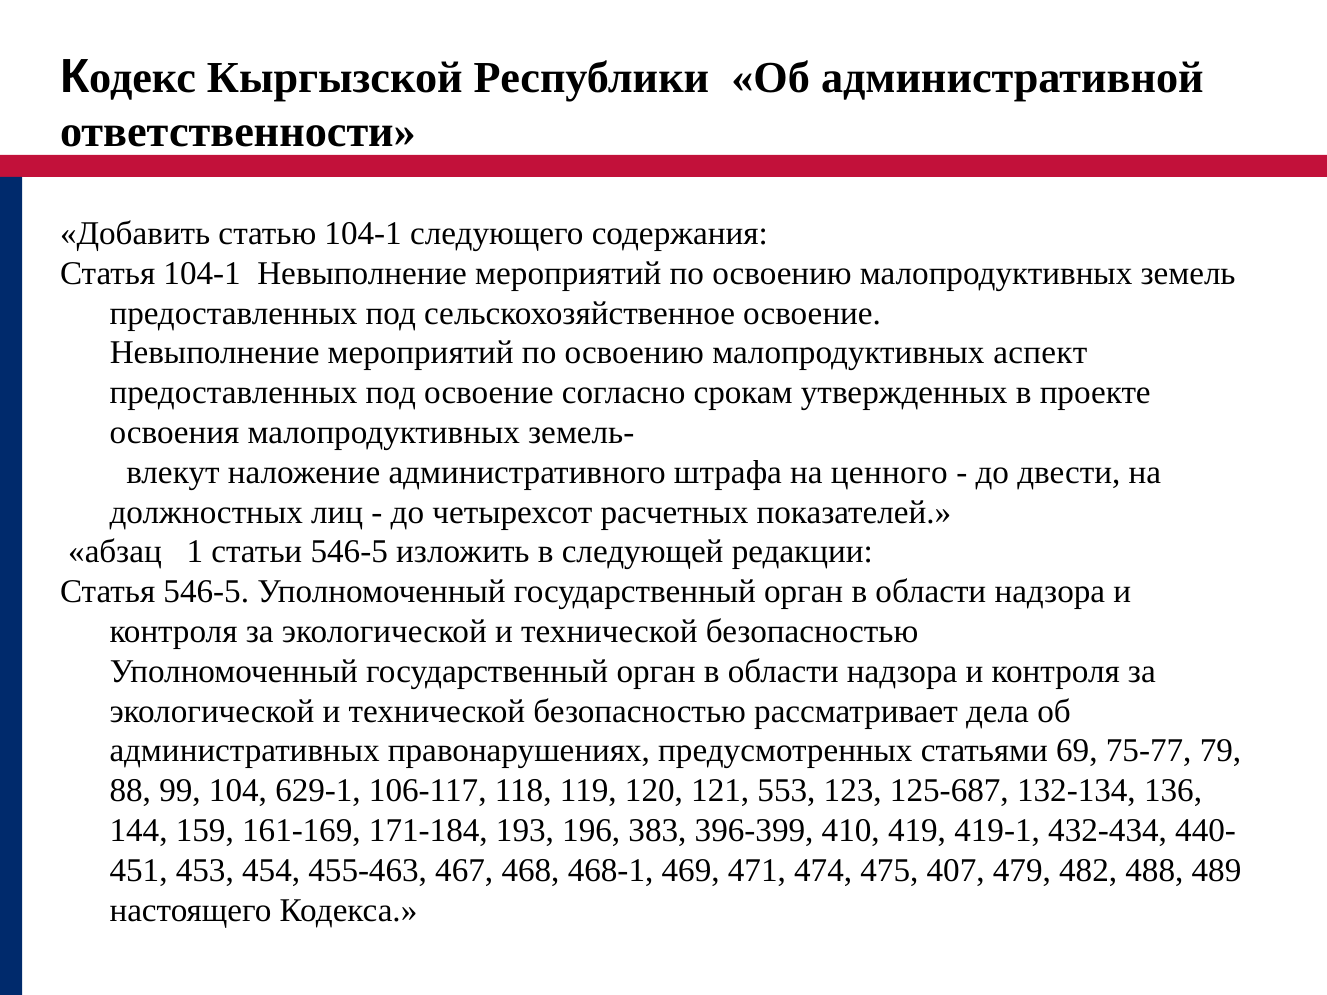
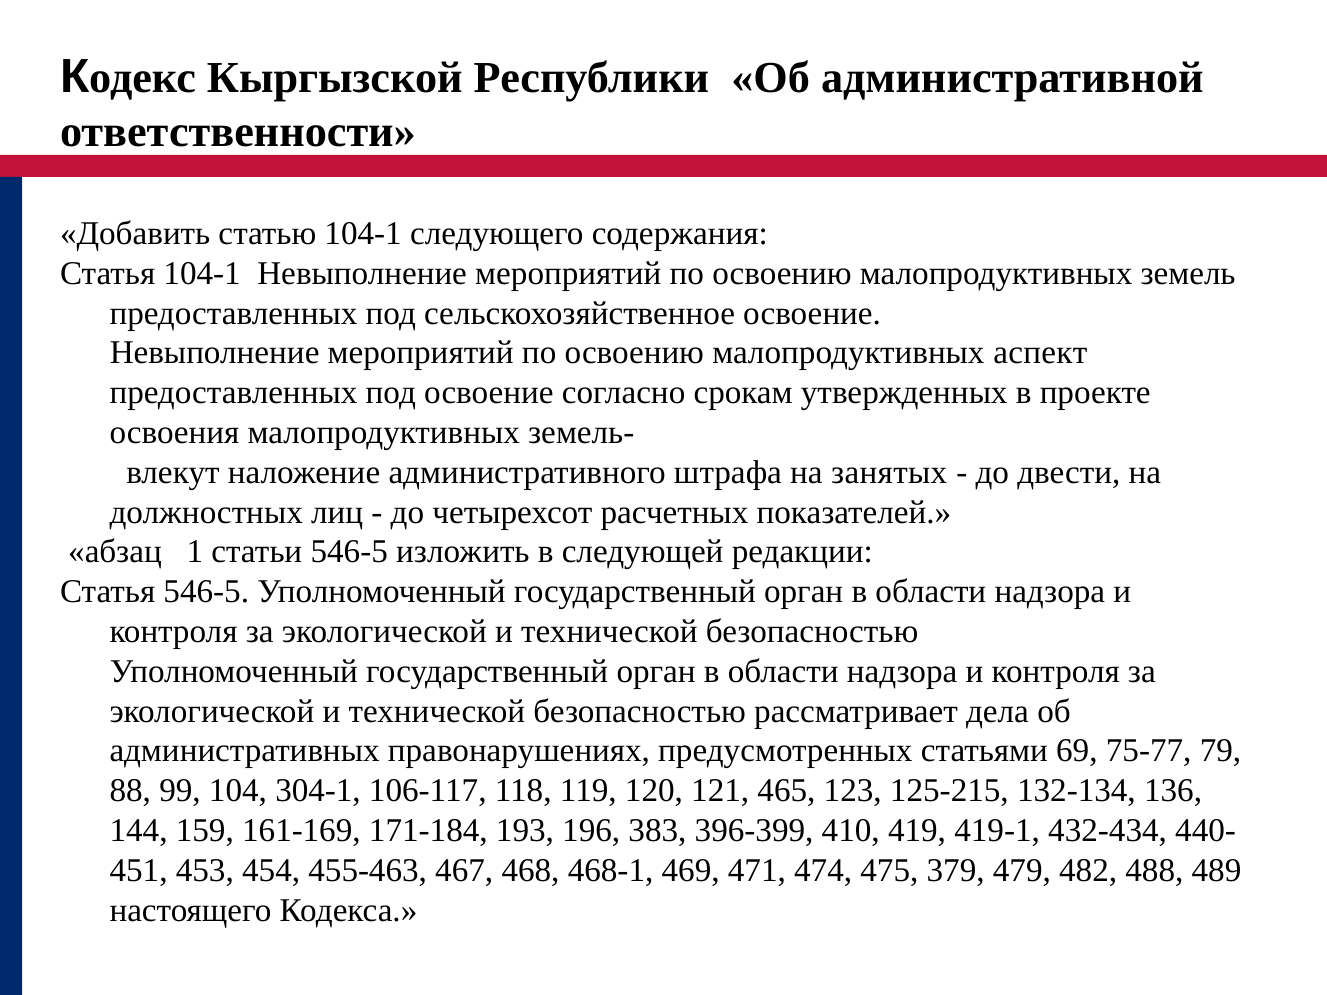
ценного: ценного -> занятых (889, 473)
629-1: 629-1 -> 304-1 (318, 791)
553: 553 -> 465 (787, 791)
125-687: 125-687 -> 125-215 (949, 791)
407: 407 -> 379 (956, 871)
